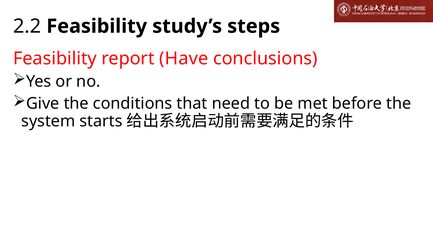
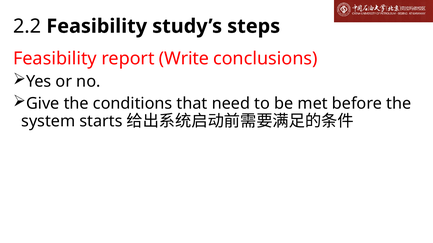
Have: Have -> Write (184, 59)
